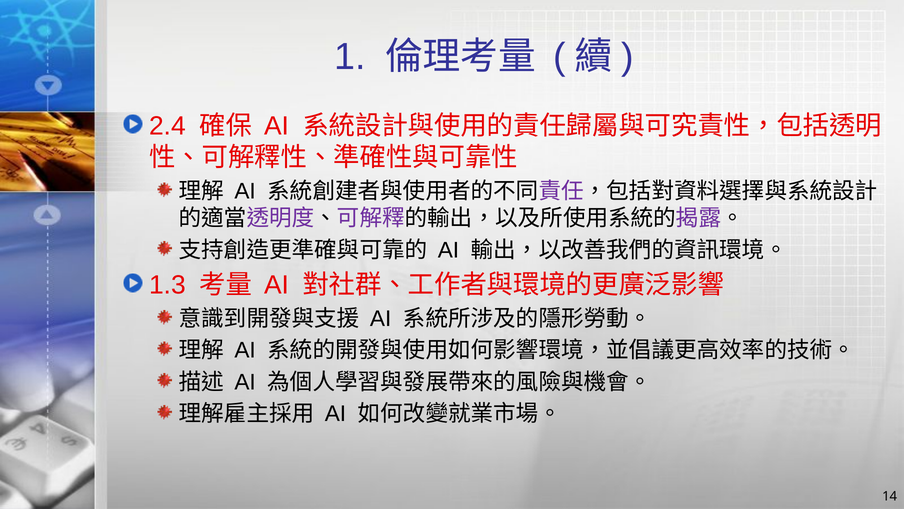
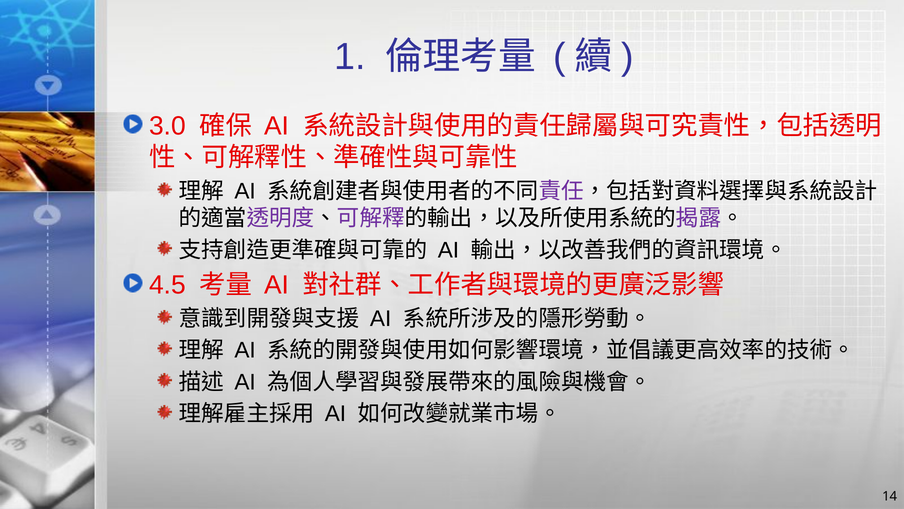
2.4: 2.4 -> 3.0 (167, 126)
1.3: 1.3 -> 4.5 (167, 285)
